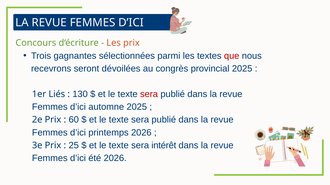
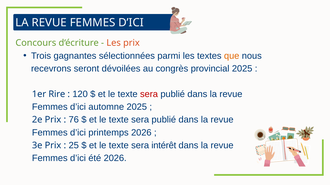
que colour: red -> orange (232, 56)
Liés: Liés -> Rire (57, 94)
130: 130 -> 120 (80, 94)
60: 60 -> 76 (74, 120)
